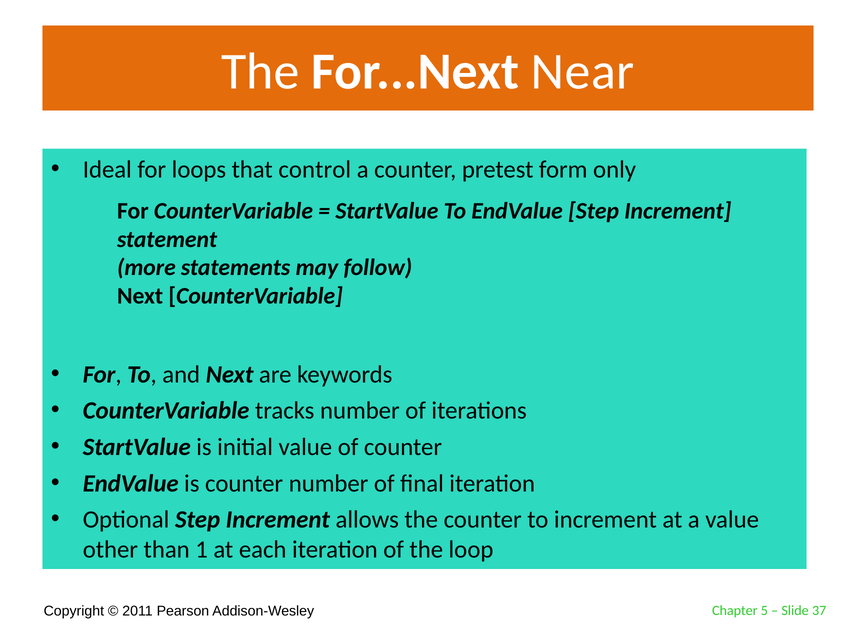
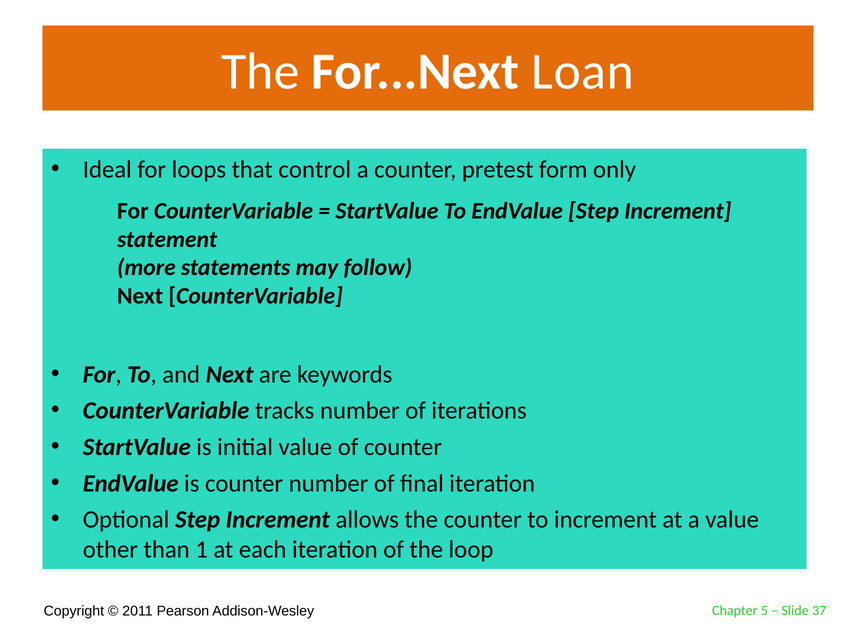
Near: Near -> Loan (583, 72)
